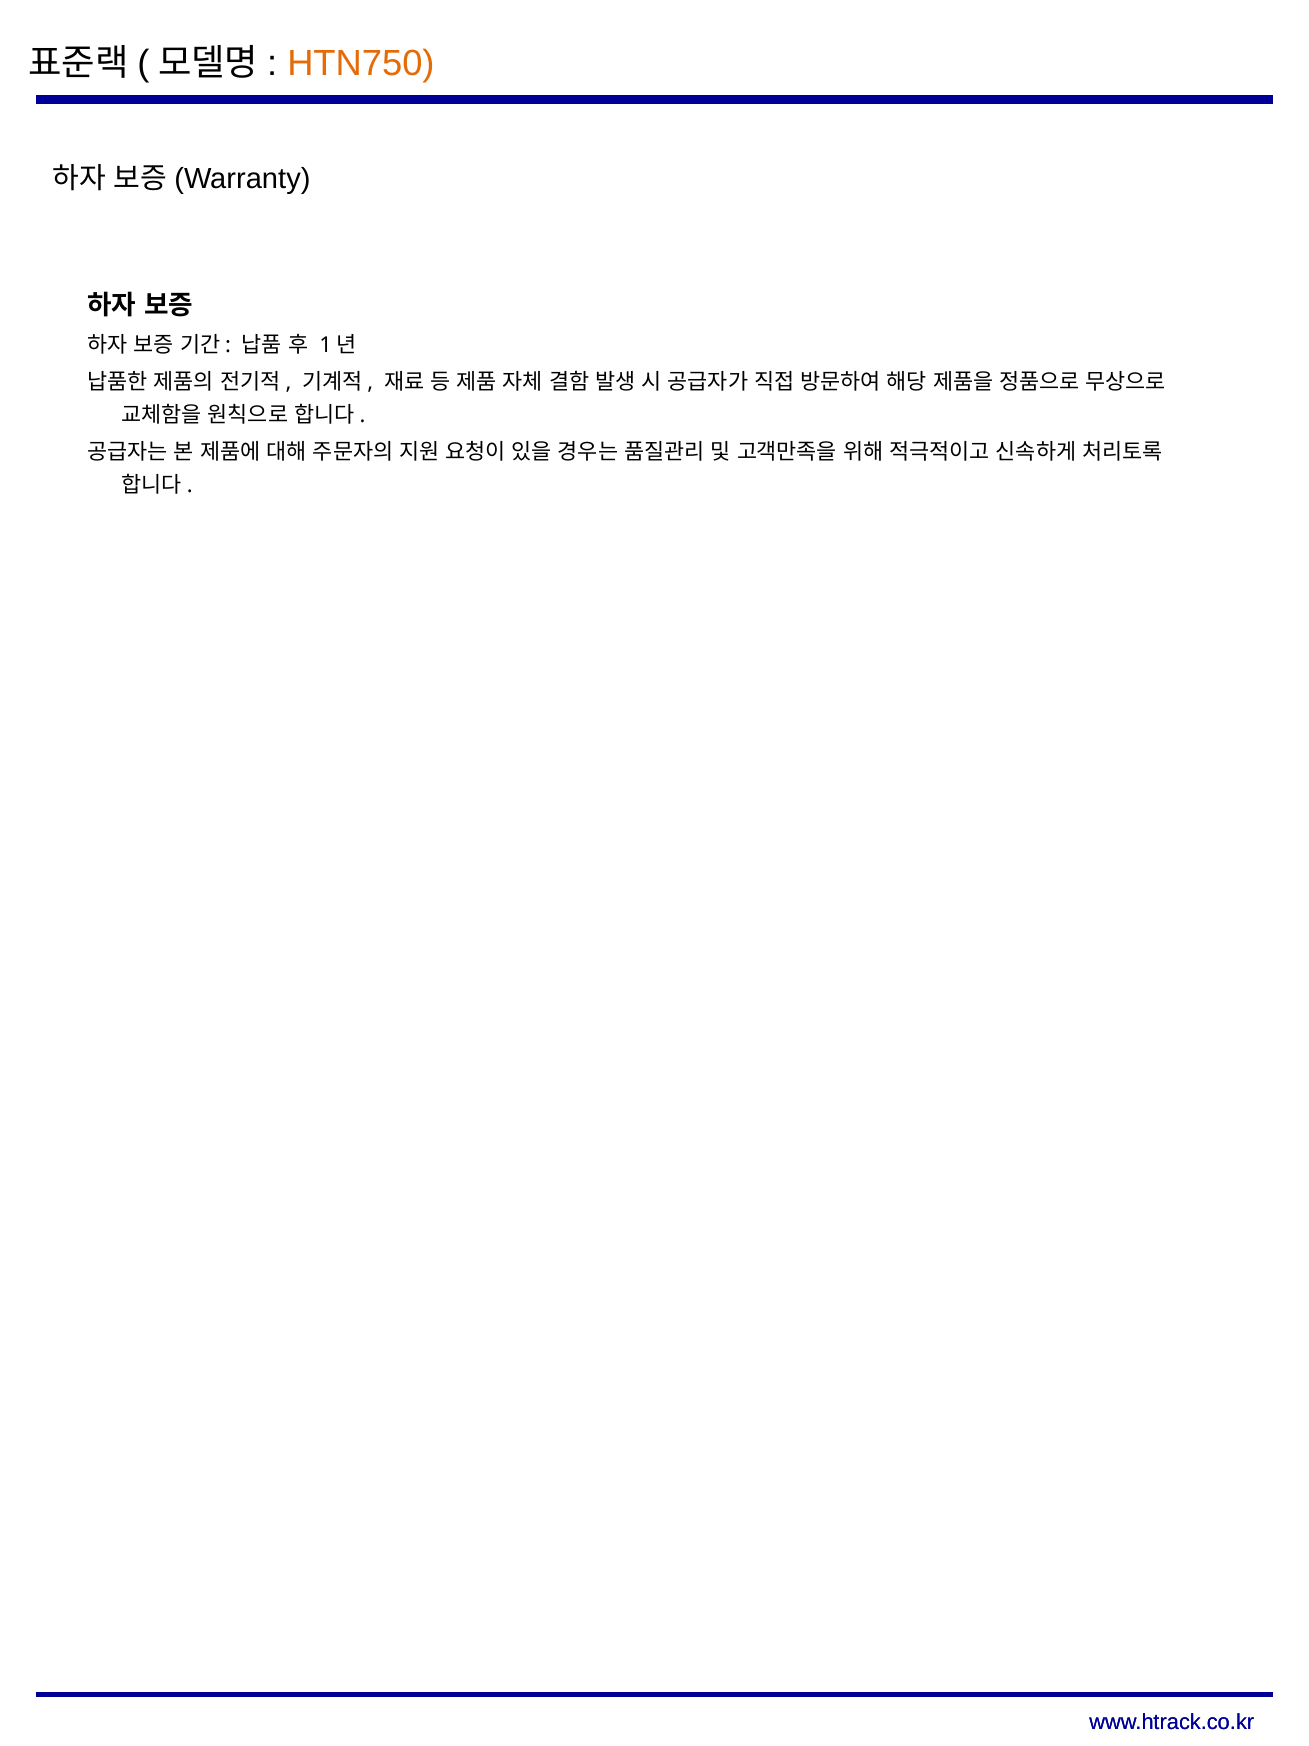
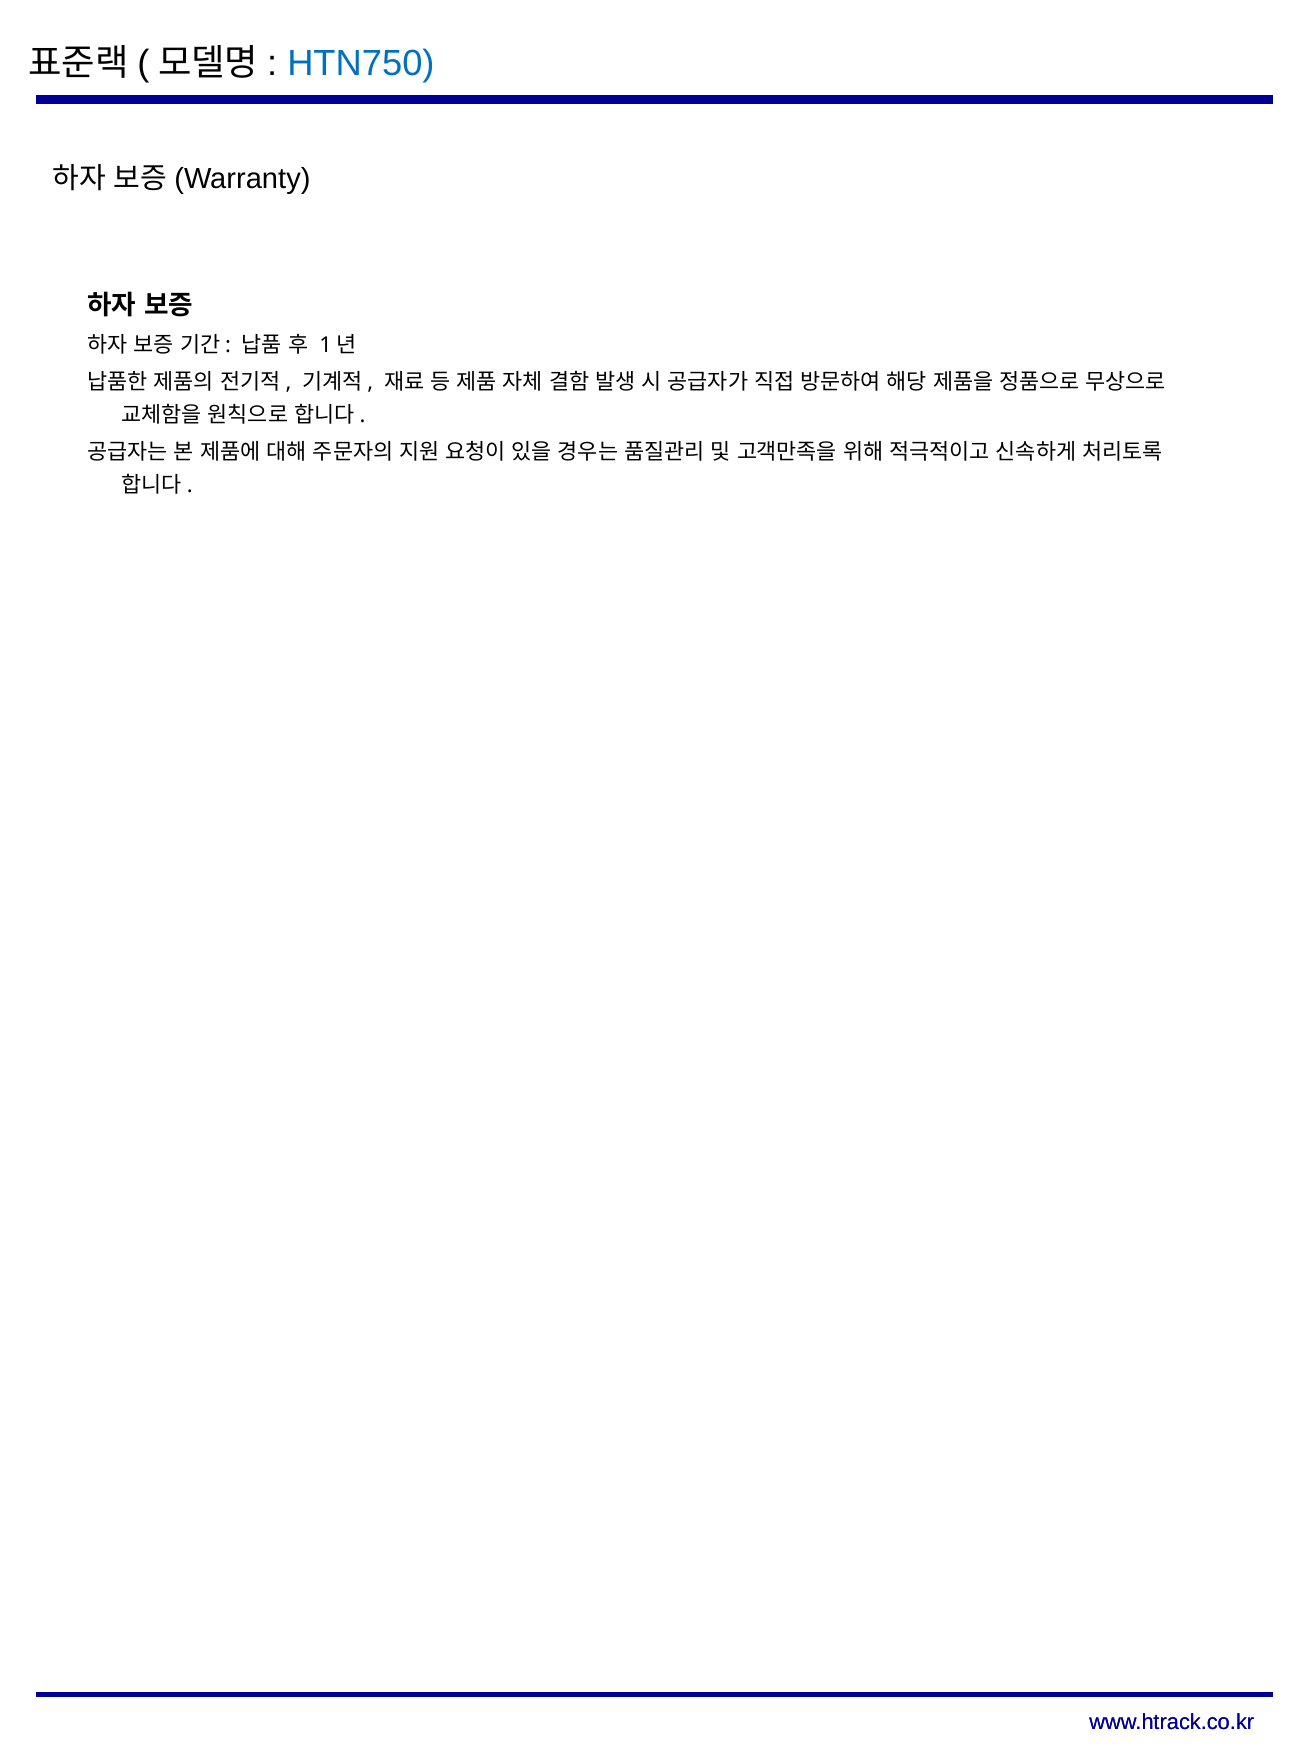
HTN750 colour: orange -> blue (361, 63)
